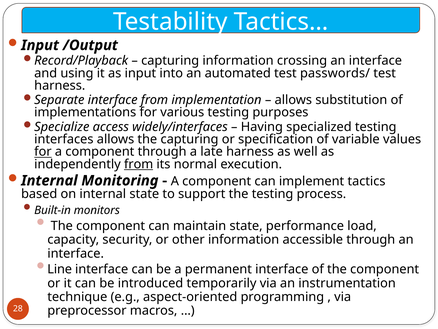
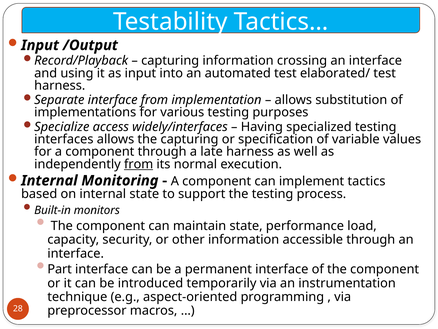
passwords/: passwords/ -> elaborated/ (335, 73)
for underline: present -> none (43, 152)
Line: Line -> Part (60, 269)
